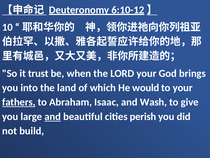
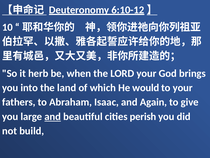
trust: trust -> herb (38, 73)
fathers underline: present -> none (19, 102)
Wash: Wash -> Again (153, 102)
